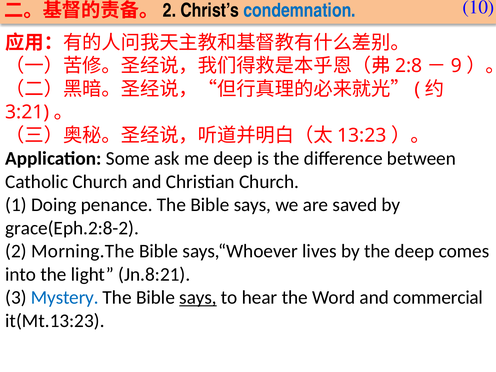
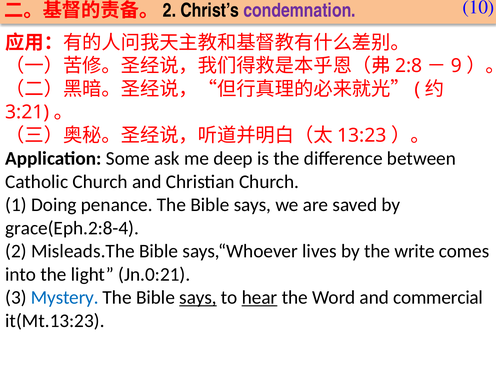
condemnation colour: blue -> purple (300, 10)
grace(Eph.2:8-2: grace(Eph.2:8-2 -> grace(Eph.2:8-4 (72, 228)
Morning.The: Morning.The -> Misleads.The (83, 251)
the deep: deep -> write (415, 251)
Jn.8:21: Jn.8:21 -> Jn.0:21 (154, 274)
hear underline: none -> present (260, 298)
